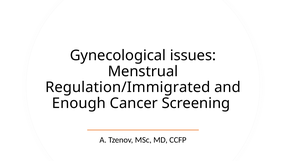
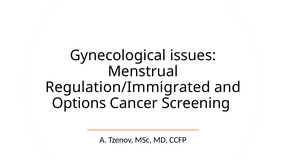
Enough: Enough -> Options (79, 103)
